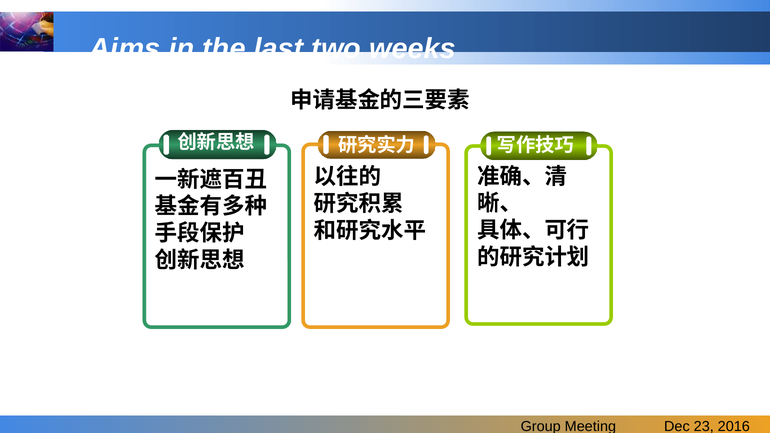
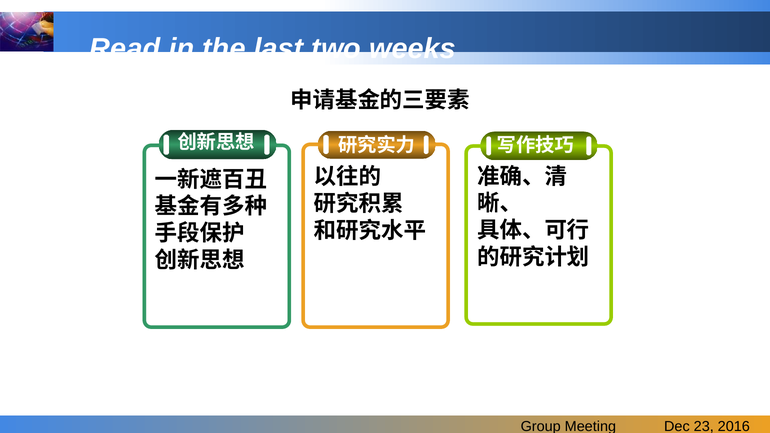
Aims: Aims -> Read (125, 49)
